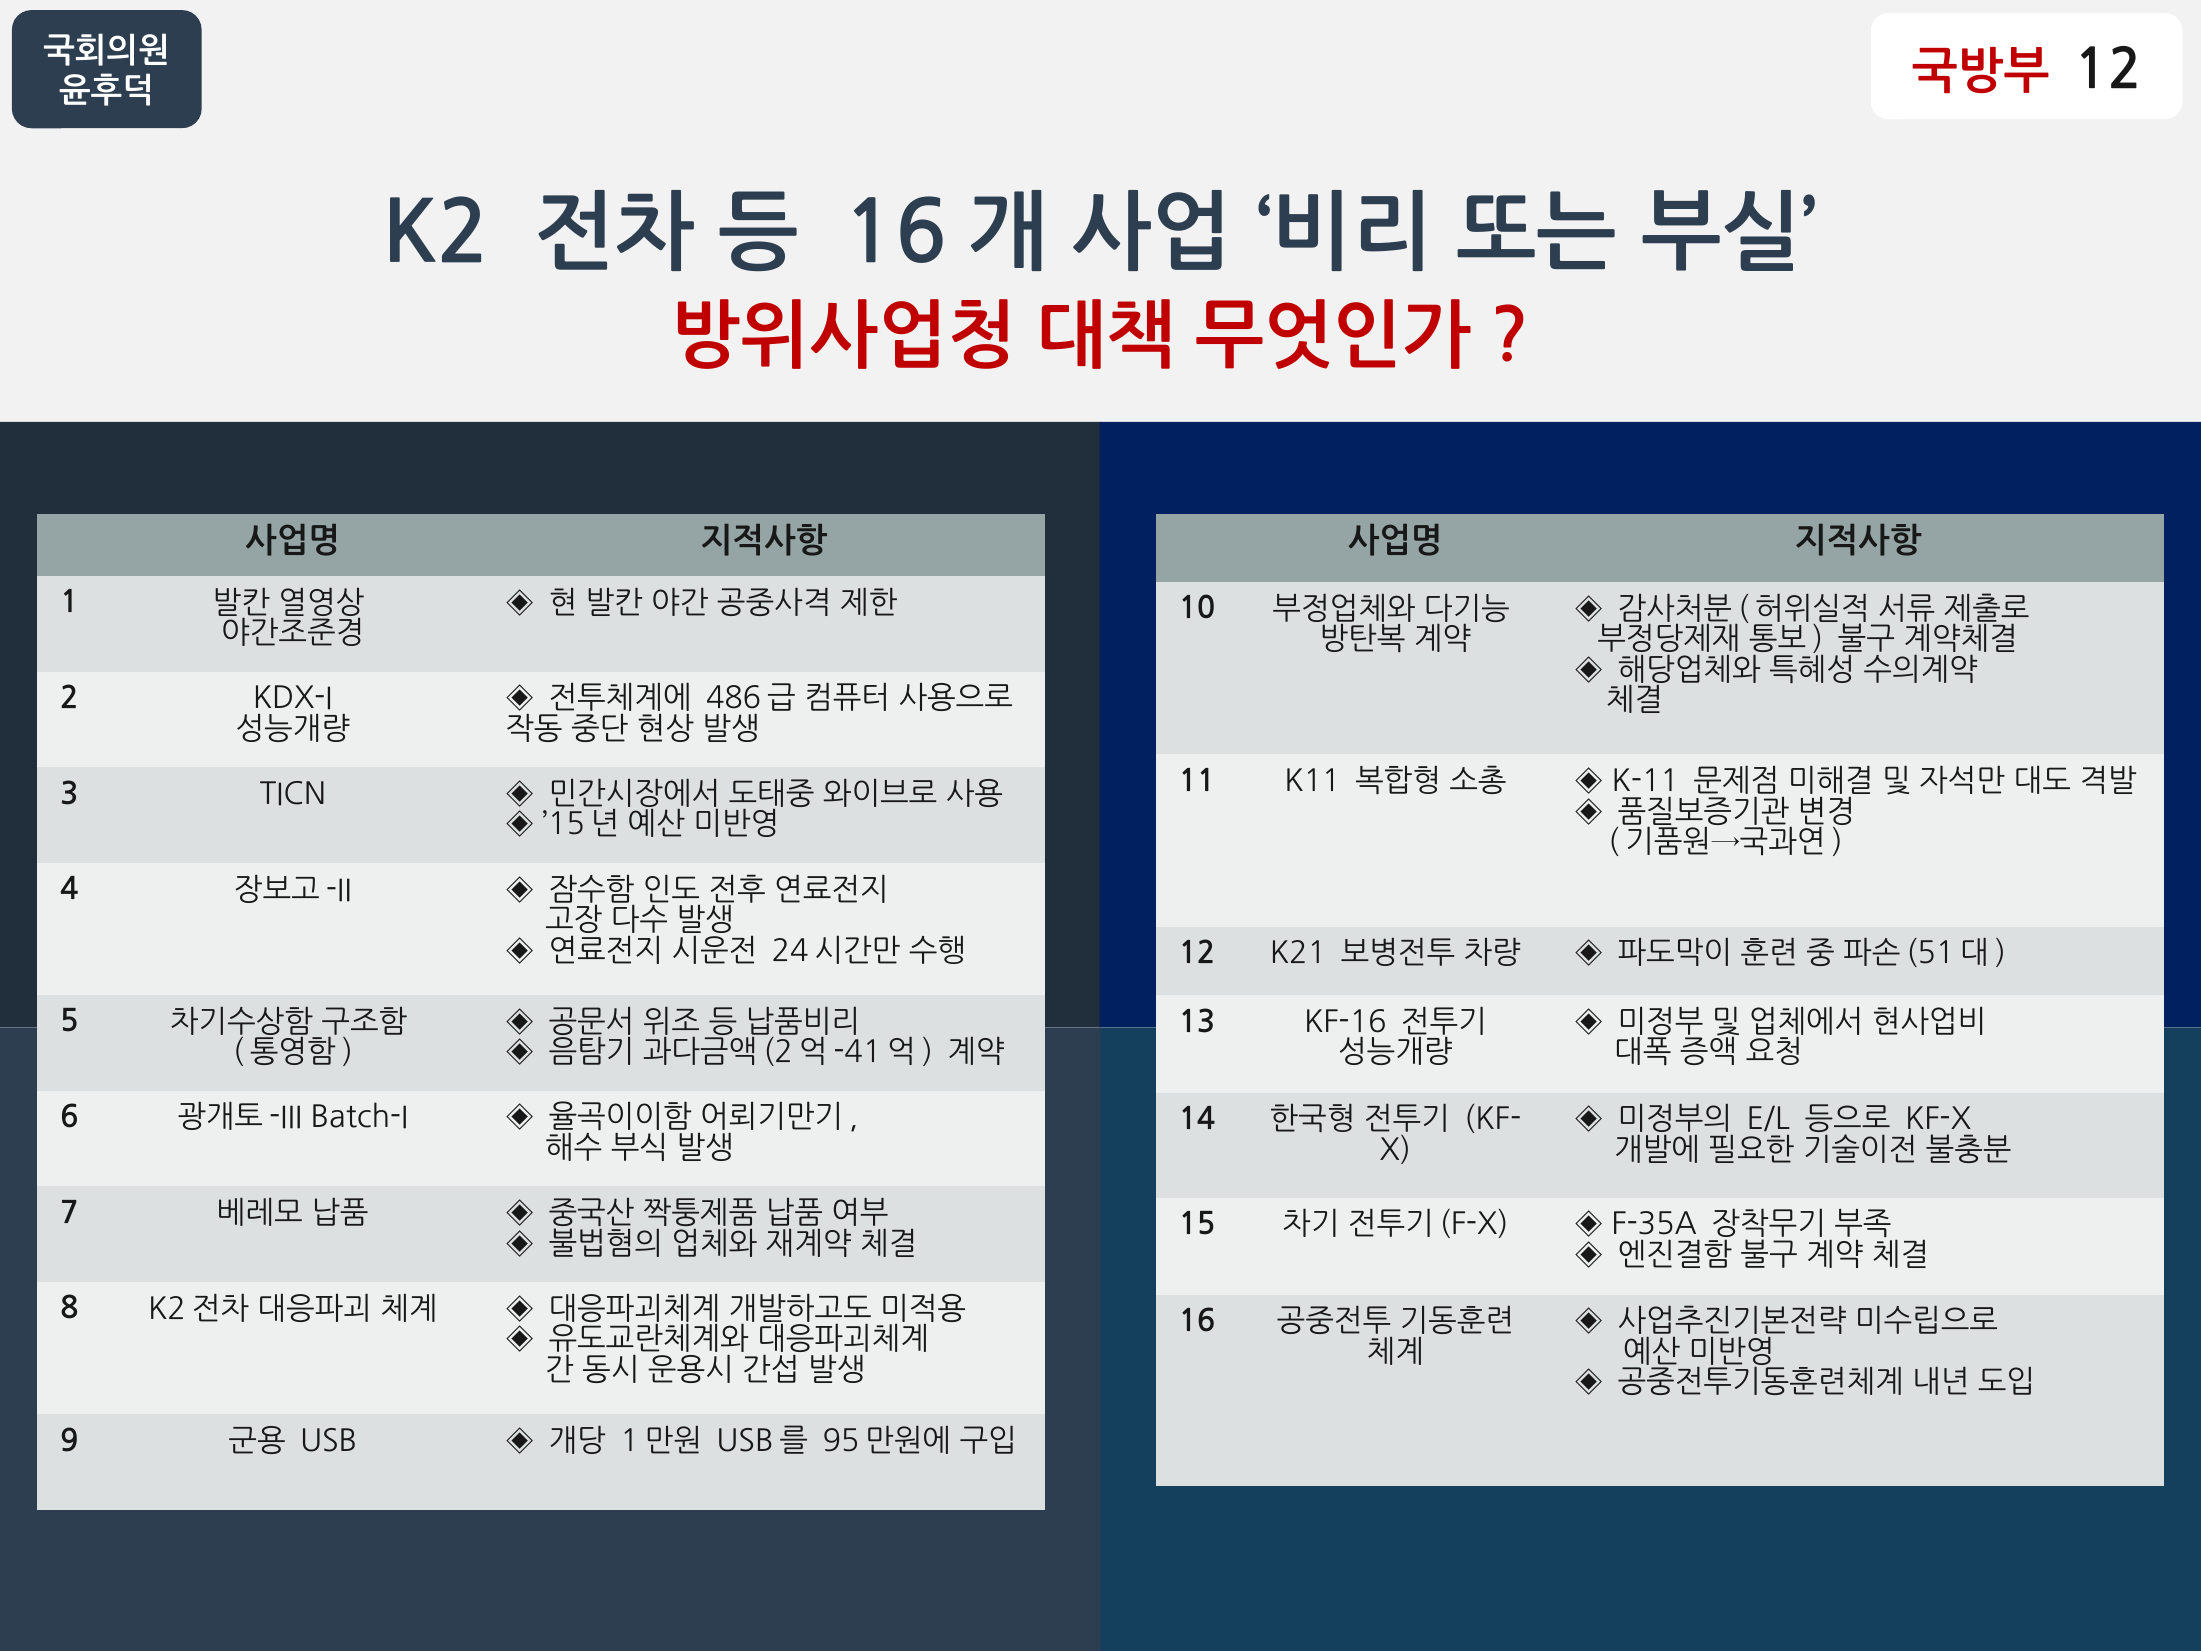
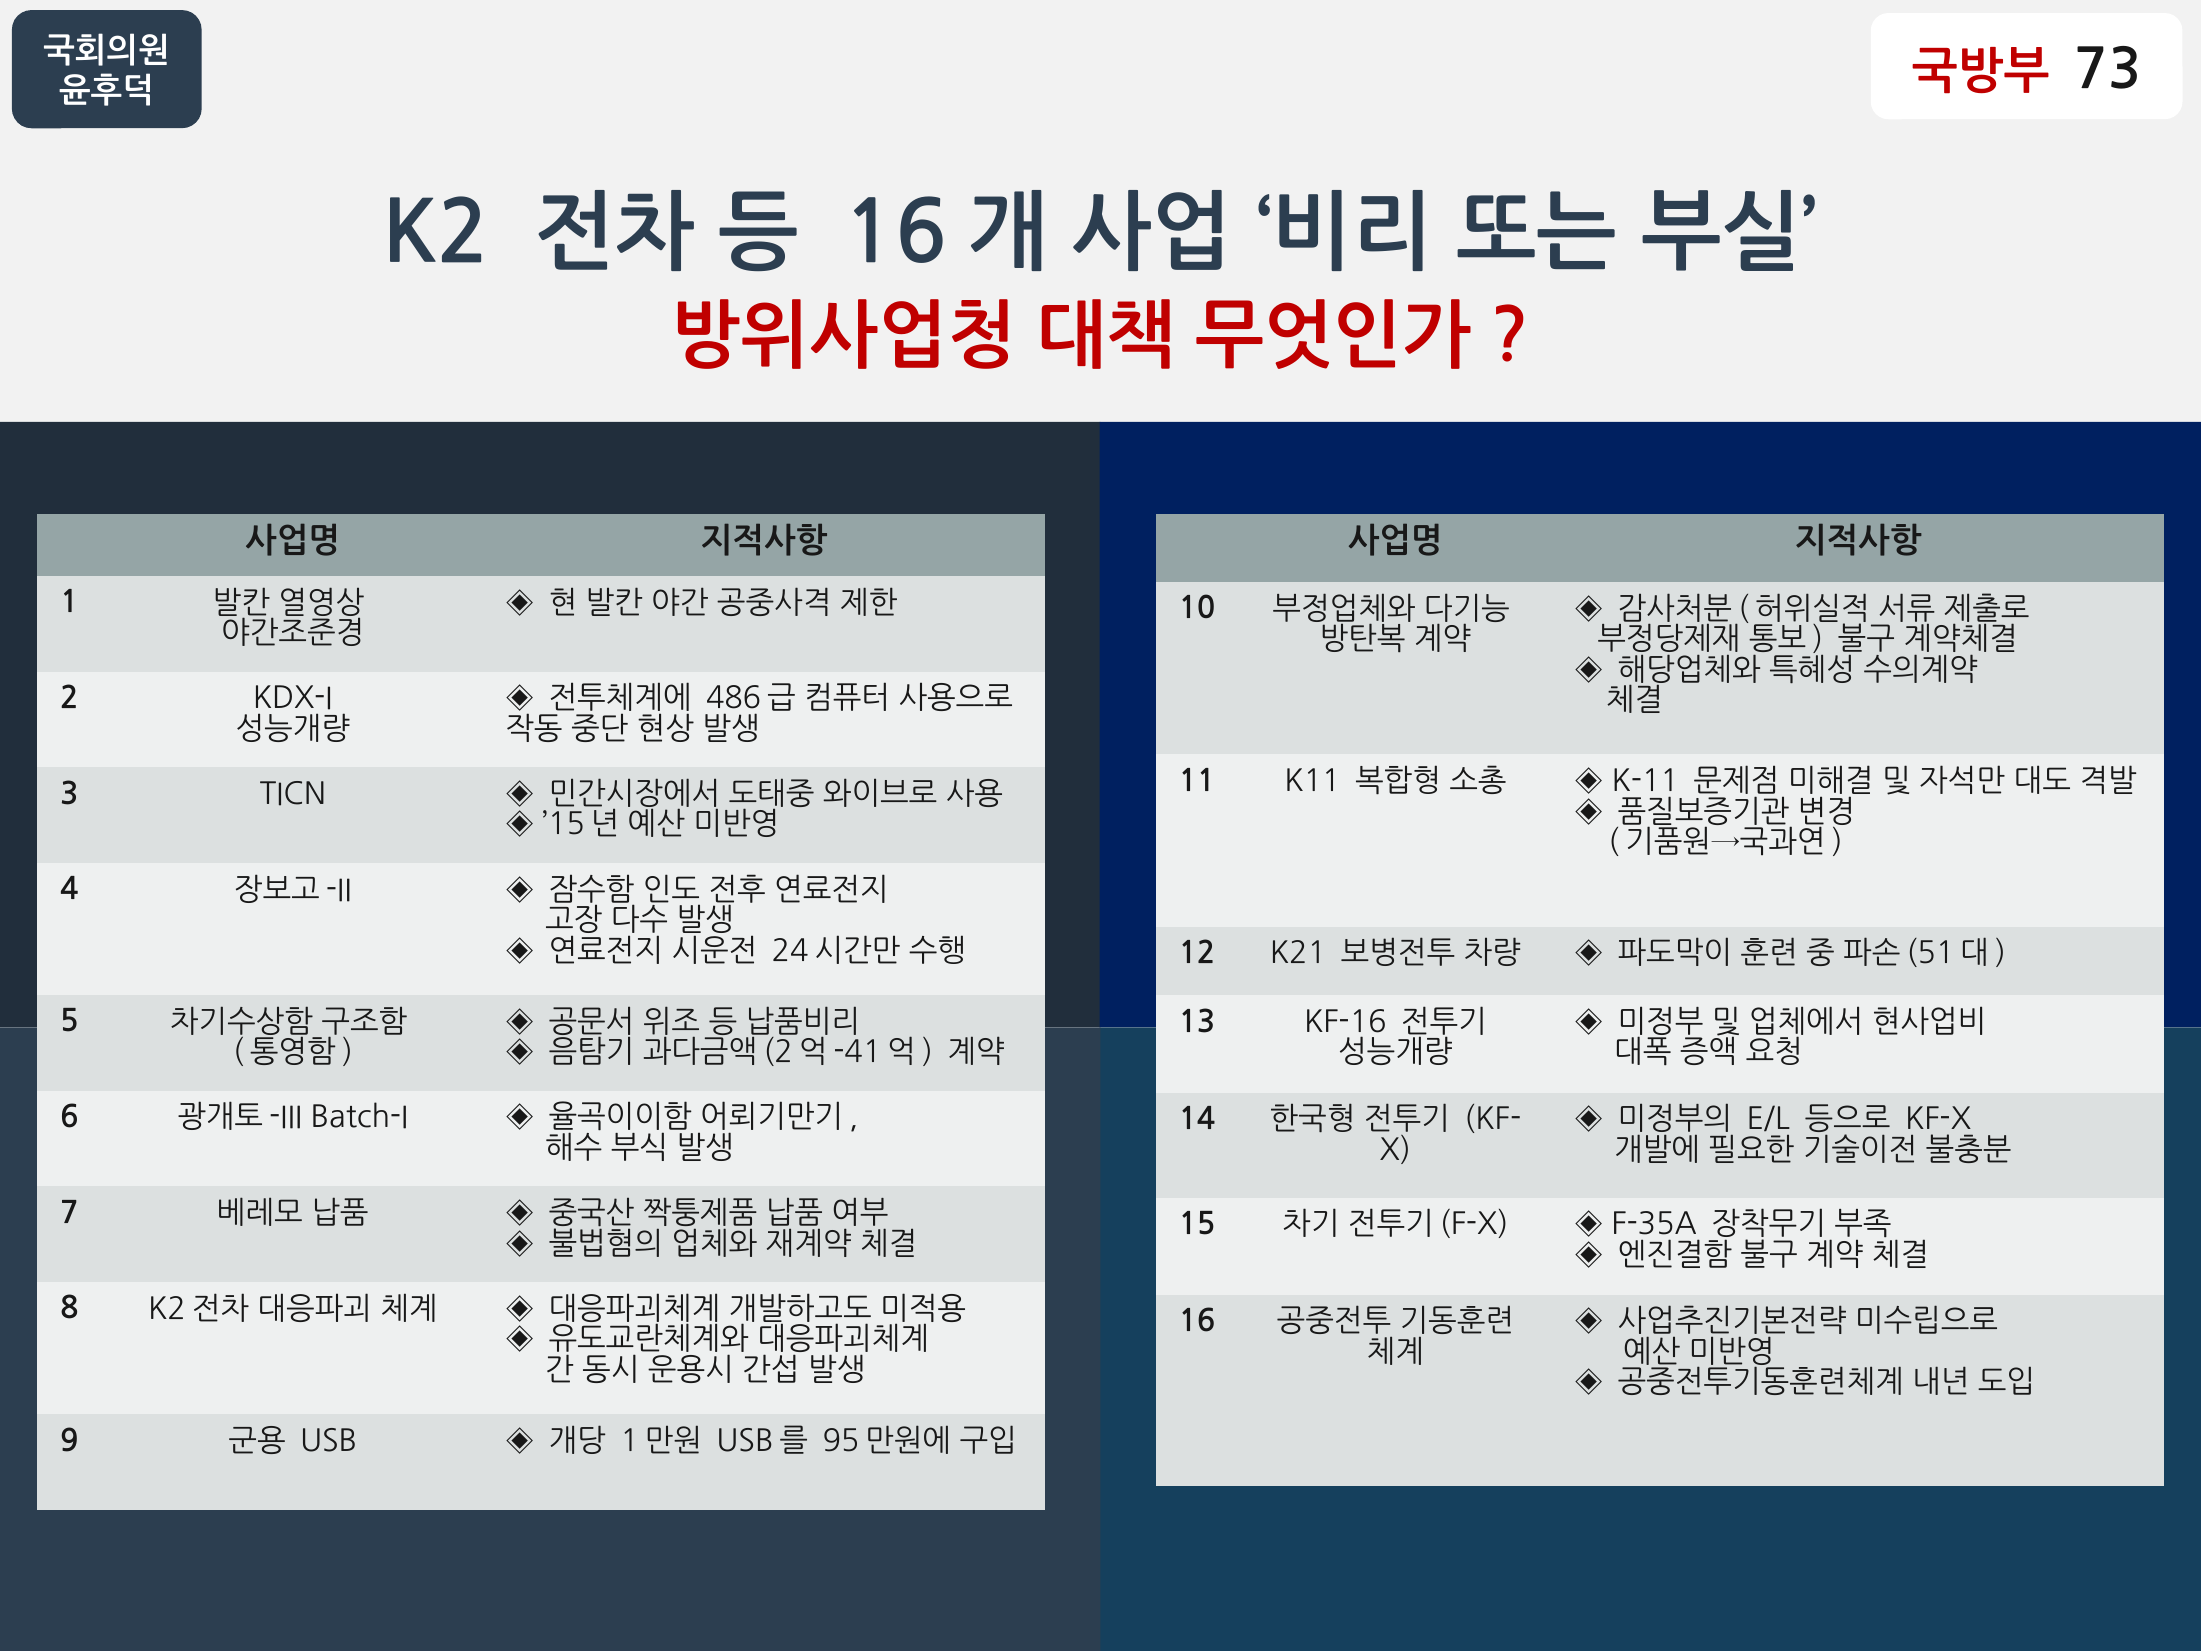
12: 12 -> 73 (2108, 70)
